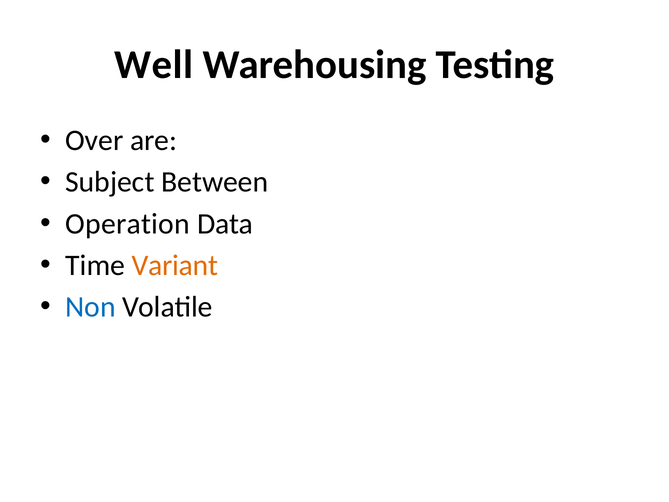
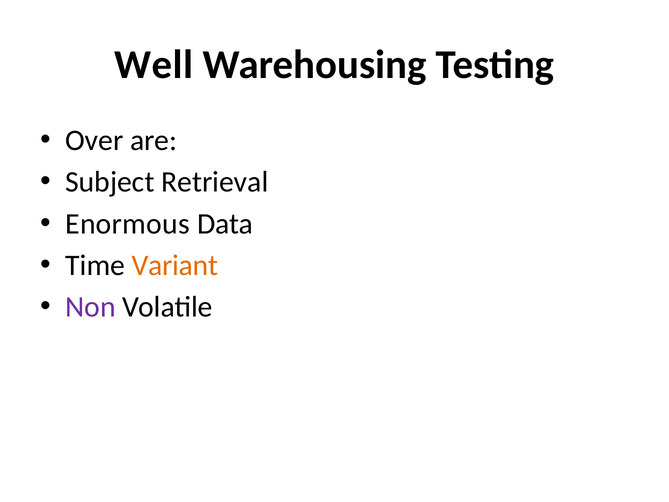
Between: Between -> Retrieval (215, 182)
Operation: Operation -> Enormous (128, 224)
Non colour: blue -> purple (90, 307)
